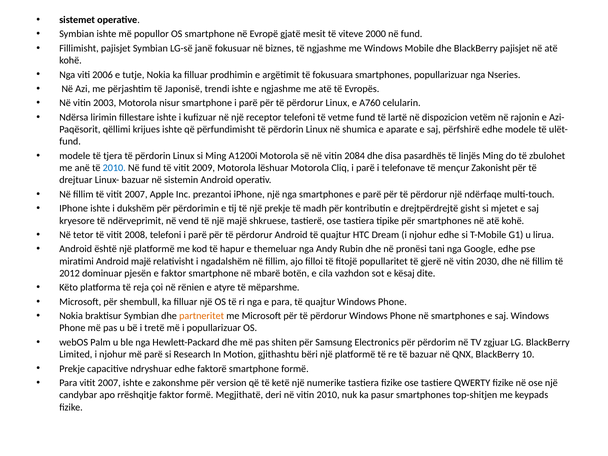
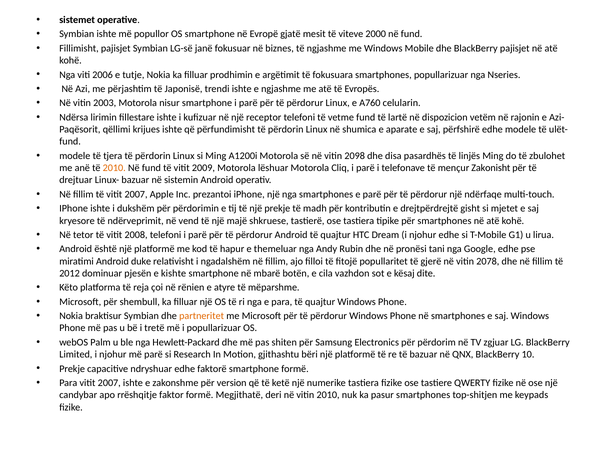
2084: 2084 -> 2098 (355, 156)
2010 colour: blue -> orange (114, 168)
Android majë: majë -> duke (141, 261)
2030: 2030 -> 2078 (488, 261)
e faktor: faktor -> kishte (174, 273)
